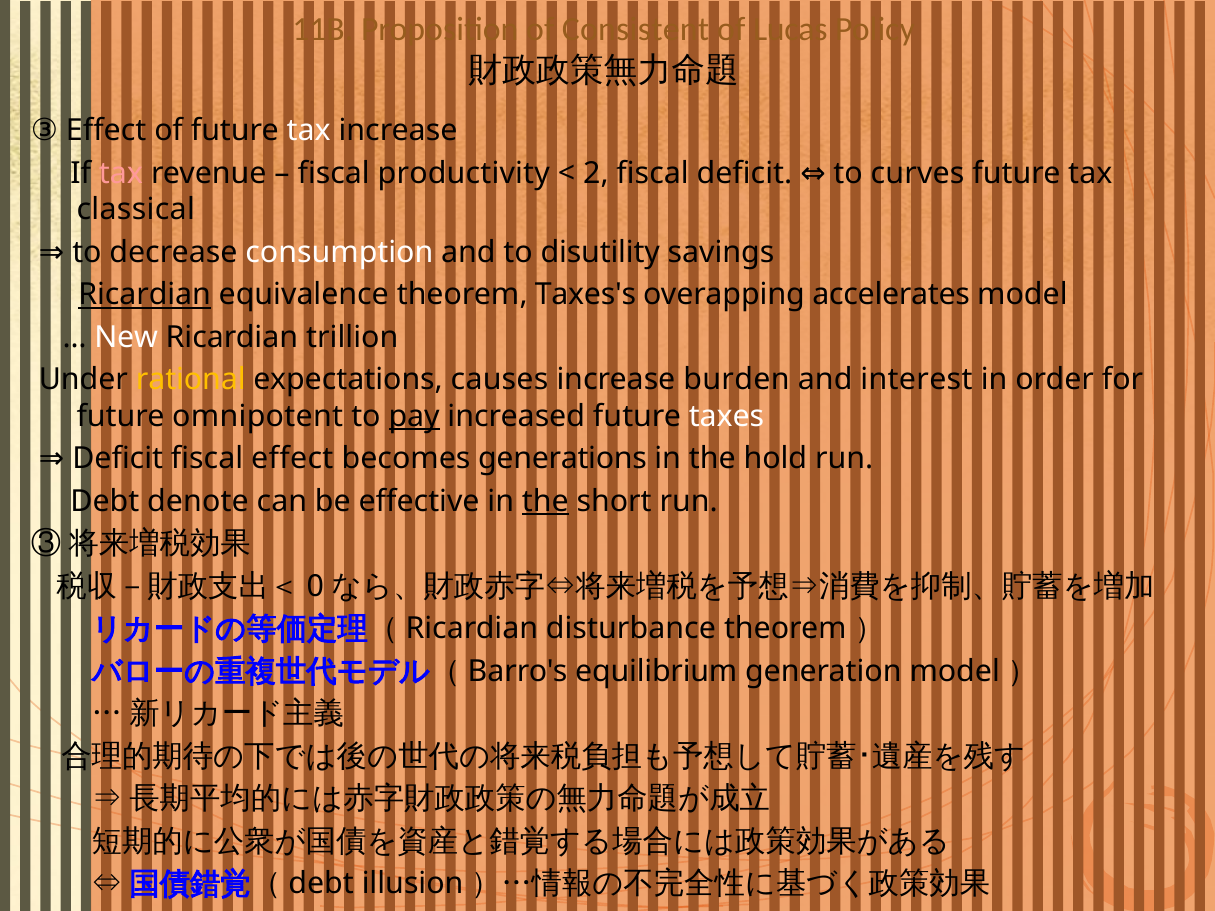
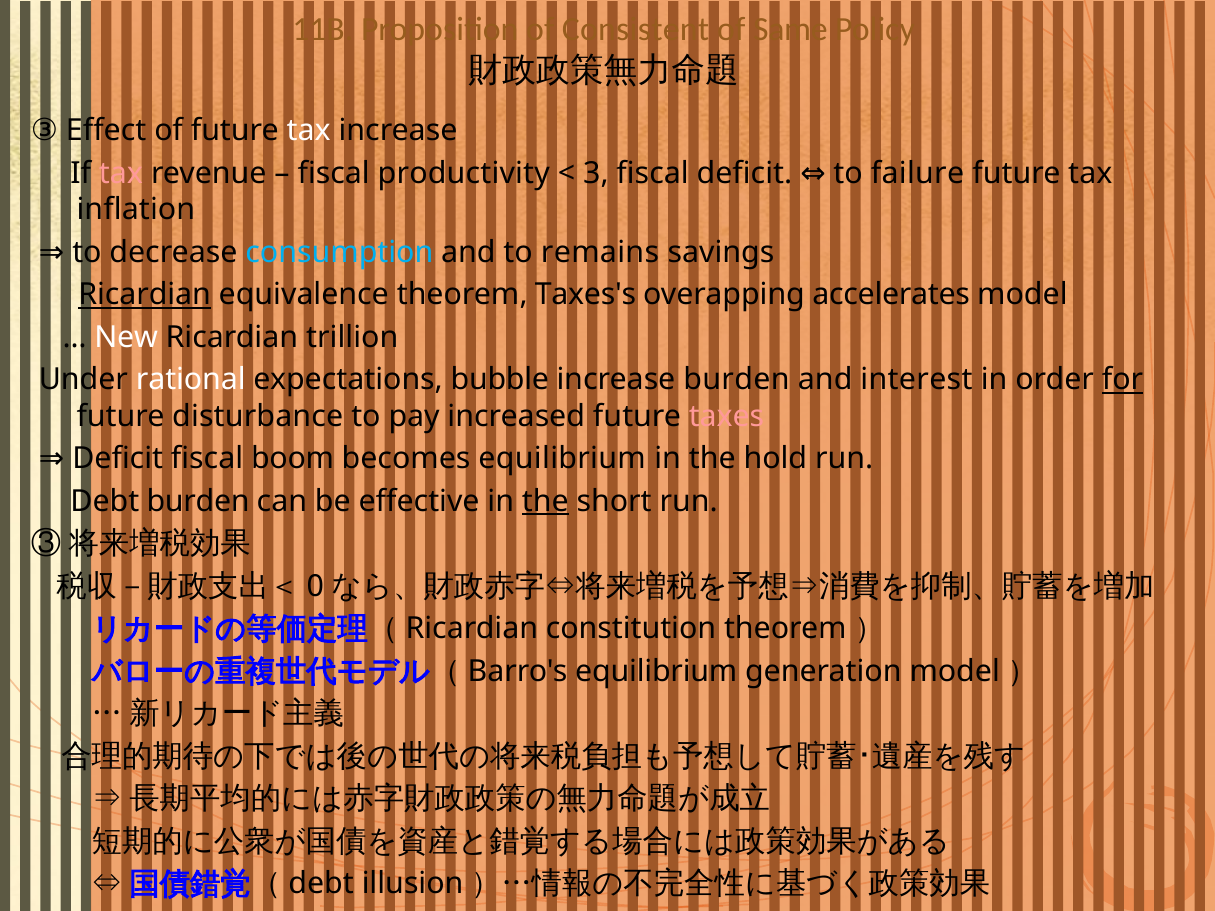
Lucas: Lucas -> Same (790, 30)
2: 2 -> 3 (596, 173)
curves: curves -> failure (917, 173)
classical: classical -> inflation (136, 210)
consumption colour: white -> light blue (339, 252)
disutility: disutility -> remains (600, 252)
rational colour: yellow -> white (191, 380)
causes: causes -> bubble (500, 380)
for underline: none -> present (1123, 380)
omnipotent: omnipotent -> disturbance (258, 416)
pay underline: present -> none (414, 416)
taxes colour: white -> pink (727, 416)
fiscal effect: effect -> boom (293, 459)
becomes generations: generations -> equilibrium (562, 459)
Debt denote: denote -> burden (198, 501)
disturbance: disturbance -> constitution (631, 629)
